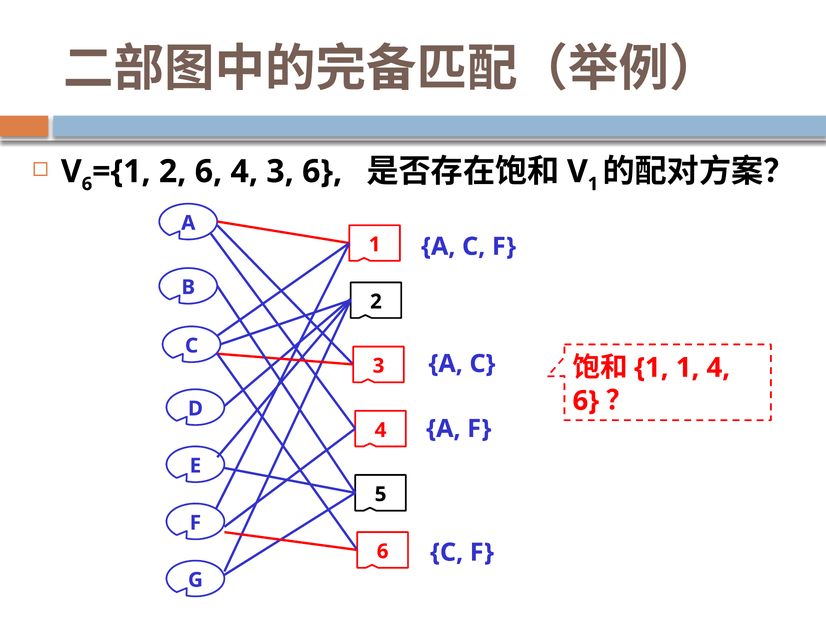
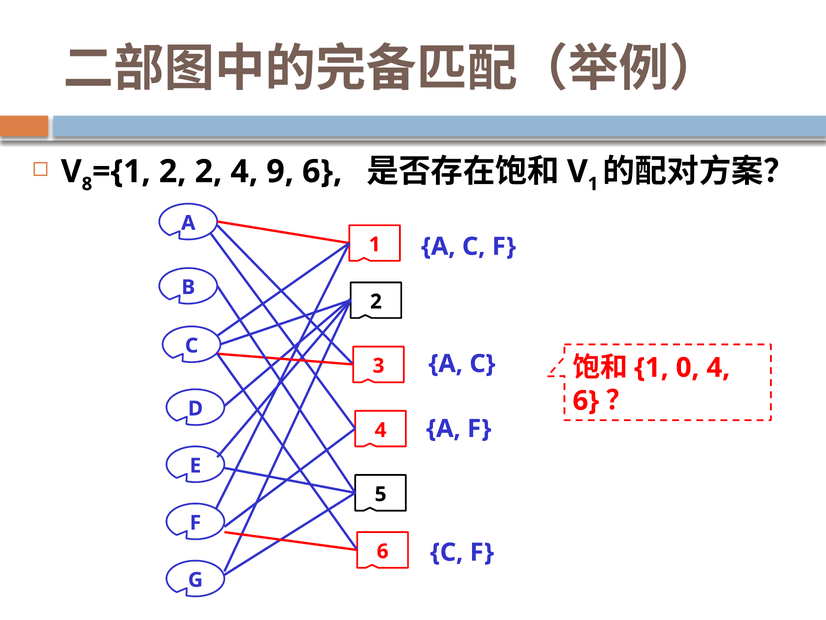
6: 6 -> 8 (87, 184)
2 6: 6 -> 2 (208, 171)
4 3: 3 -> 9 (280, 171)
1 1: 1 -> 0 (688, 367)
